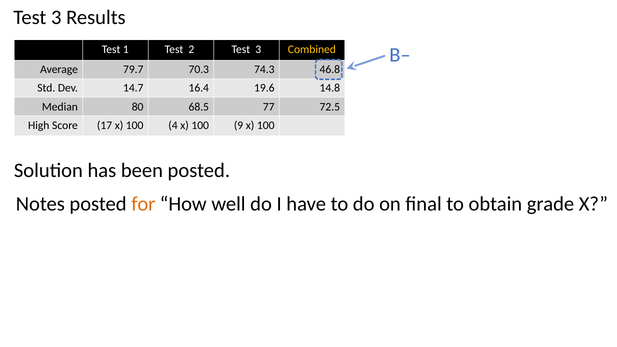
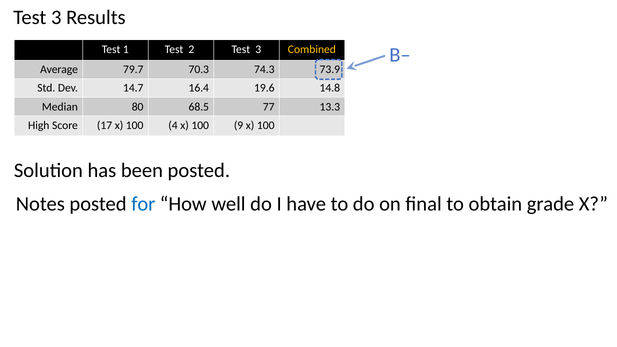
46.8: 46.8 -> 73.9 (330, 70)
72.5: 72.5 -> 13.3 (330, 107)
for colour: orange -> blue (143, 204)
